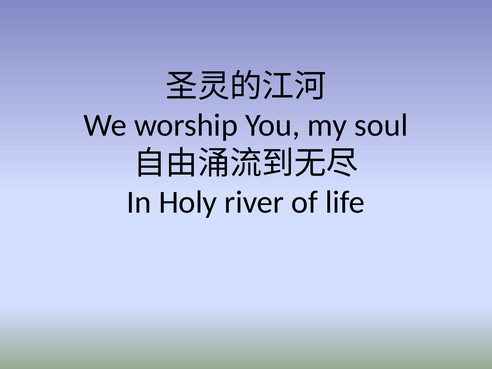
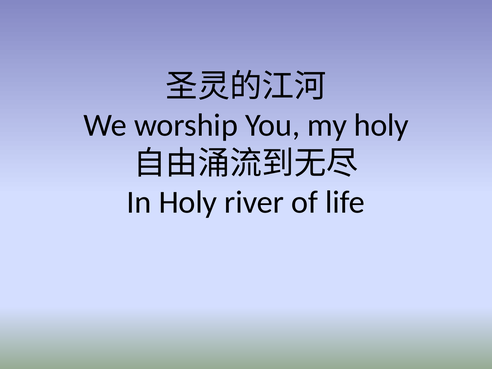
my soul: soul -> holy (381, 125)
